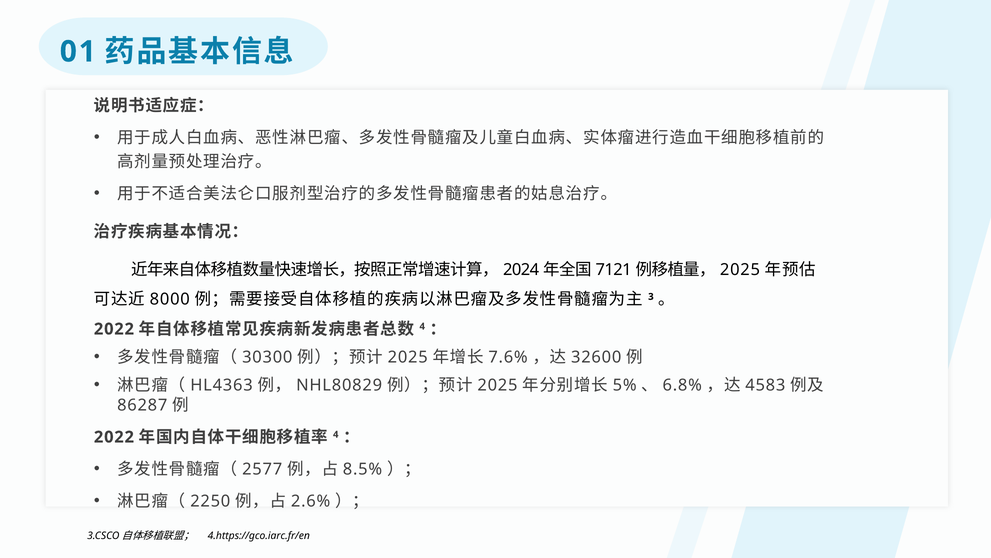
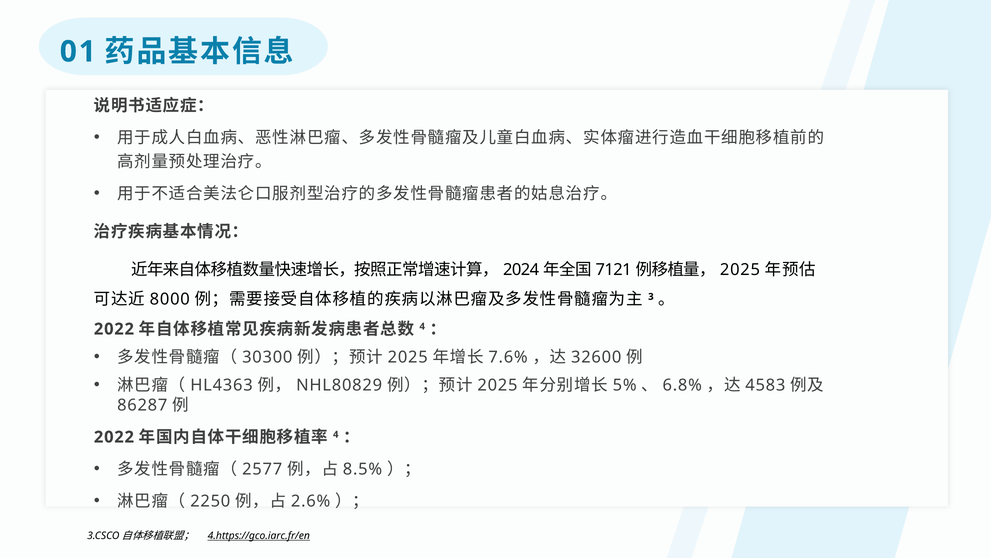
4.https://gco.iarc.fr/en underline: none -> present (259, 535)
